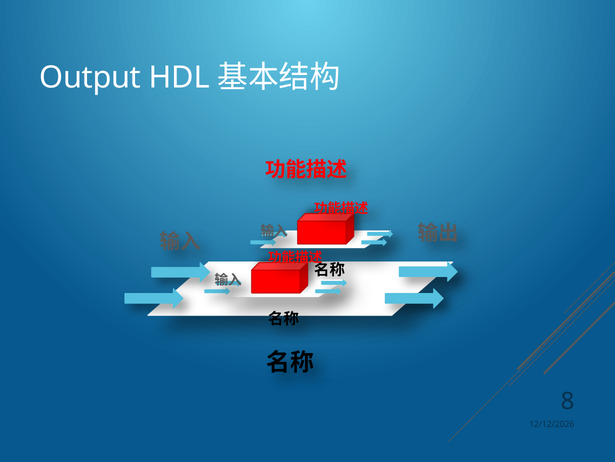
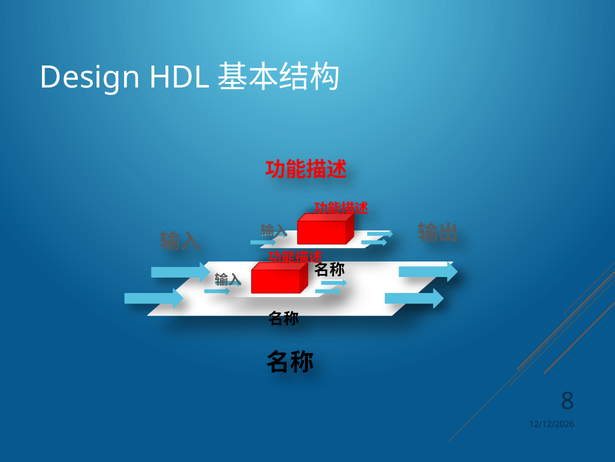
Output: Output -> Design (90, 77)
